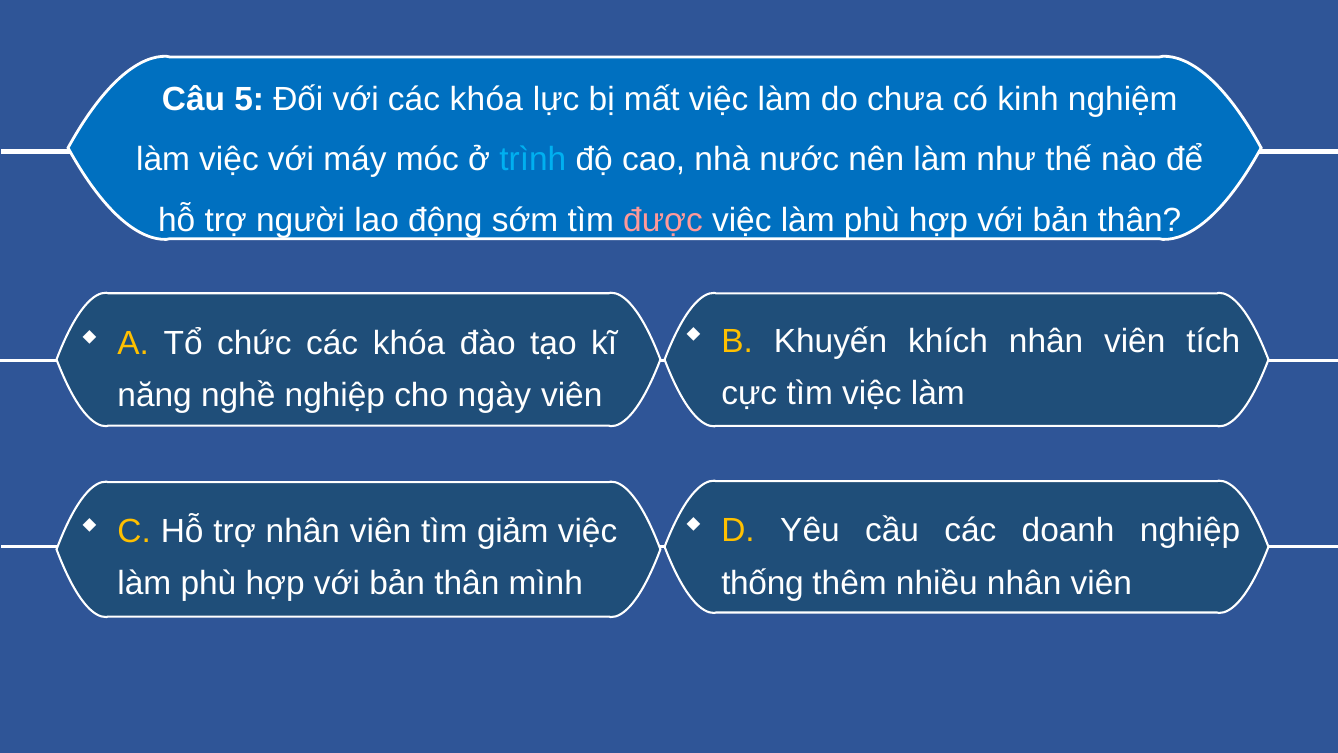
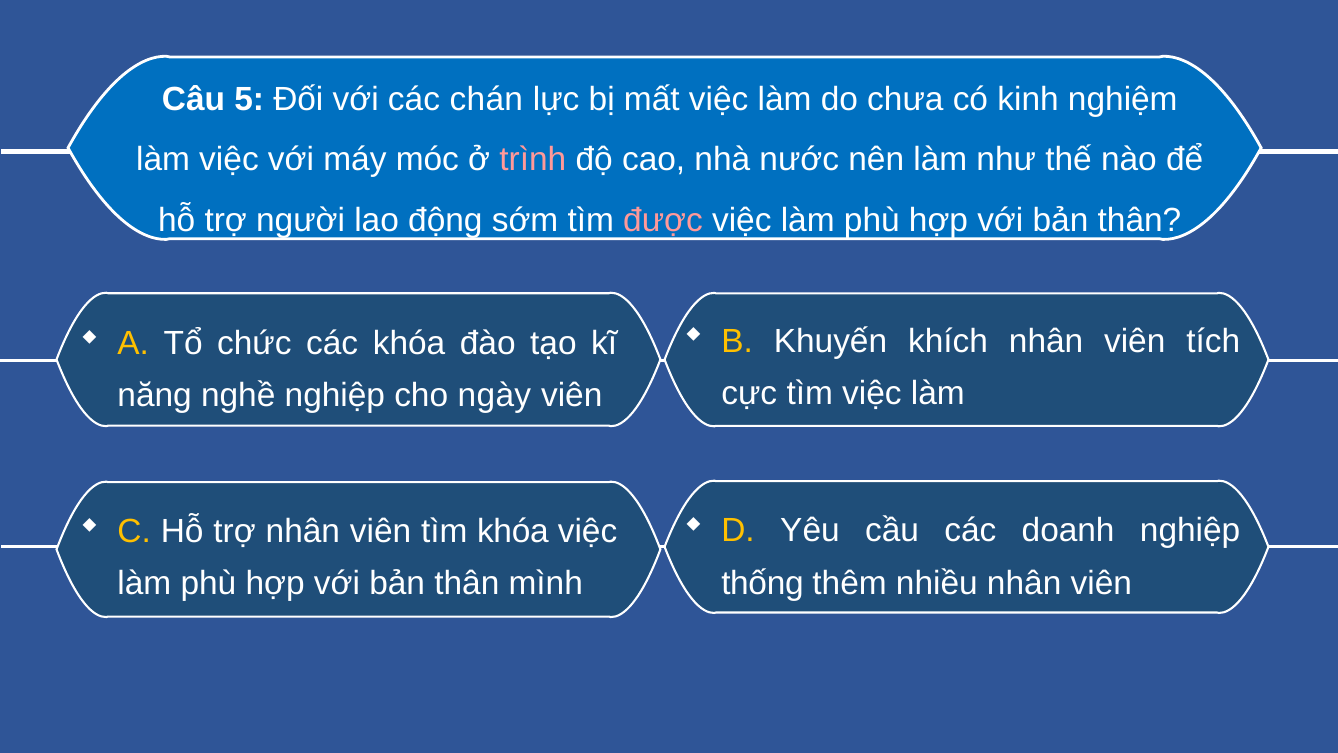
với các khóa: khóa -> chán (486, 99)
trình colour: light blue -> pink (533, 160)
tìm giảm: giảm -> khóa (513, 531)
